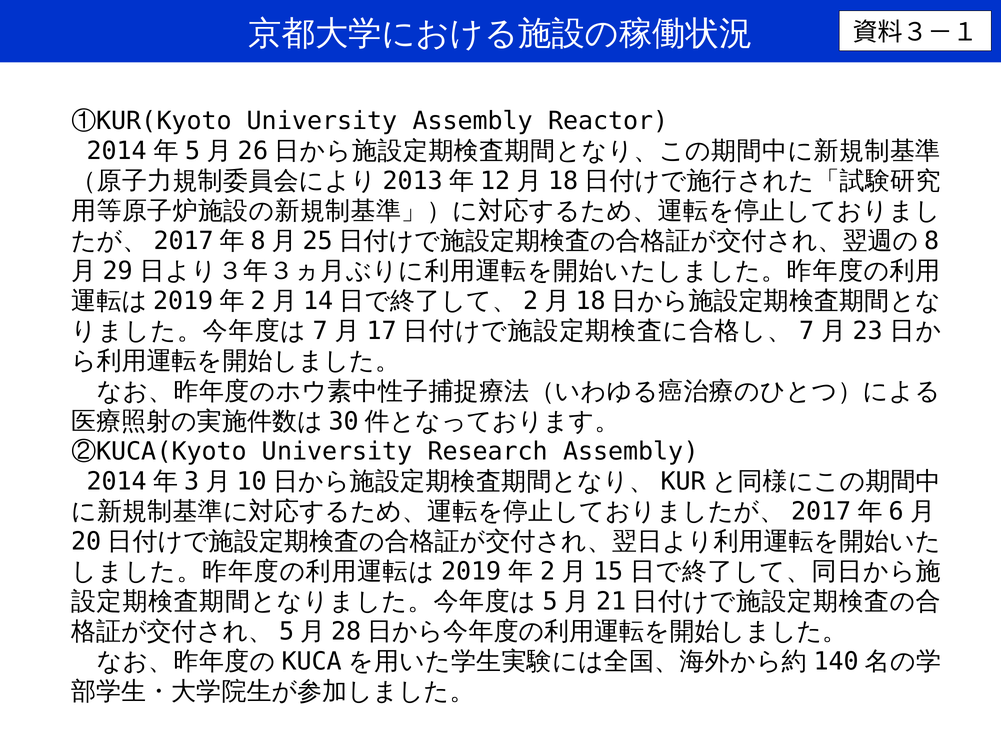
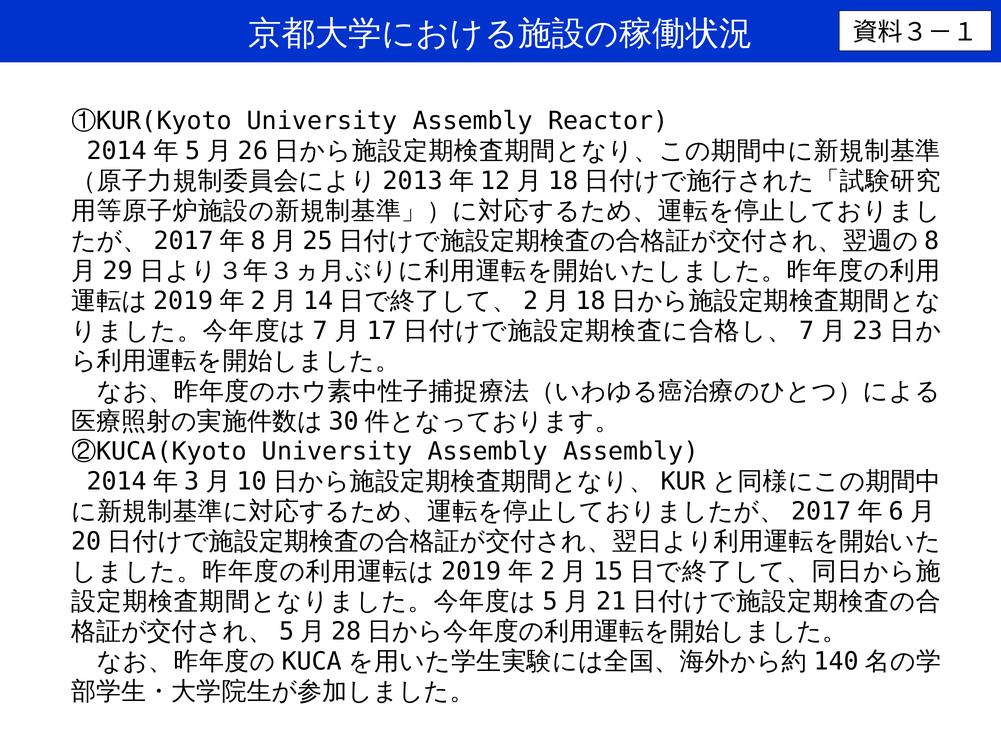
②KUCA(Kyoto University Research: Research -> Assembly (488, 451)
